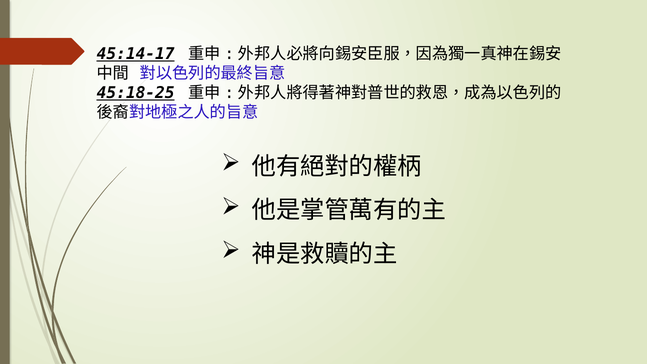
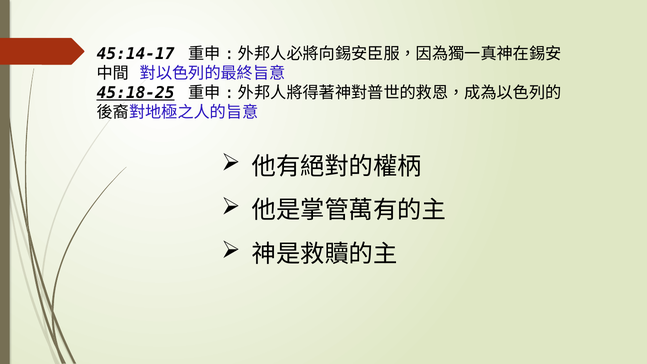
45:14-17 underline: present -> none (136, 54)
